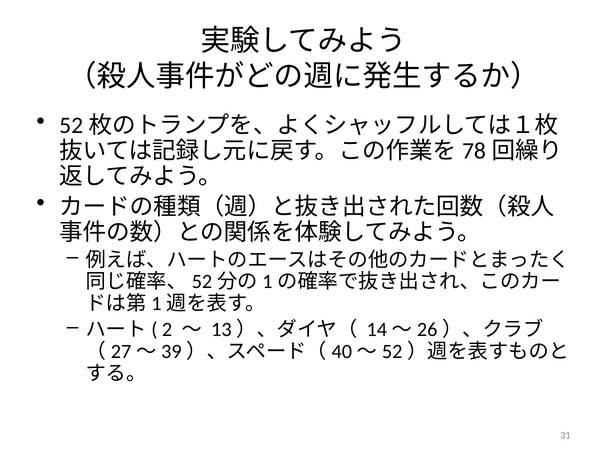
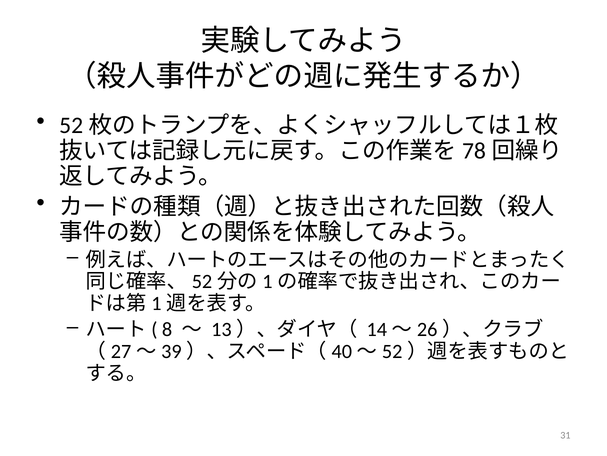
2: 2 -> 8 (167, 329)
